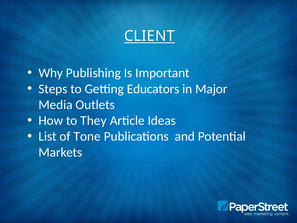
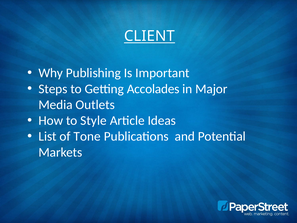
Educators: Educators -> Accolades (153, 89)
They: They -> Style (94, 120)
